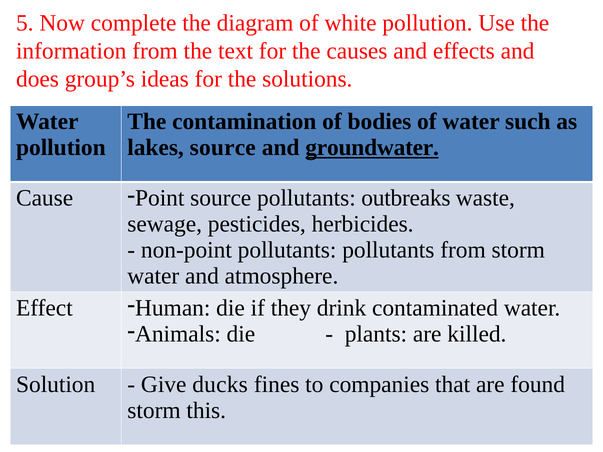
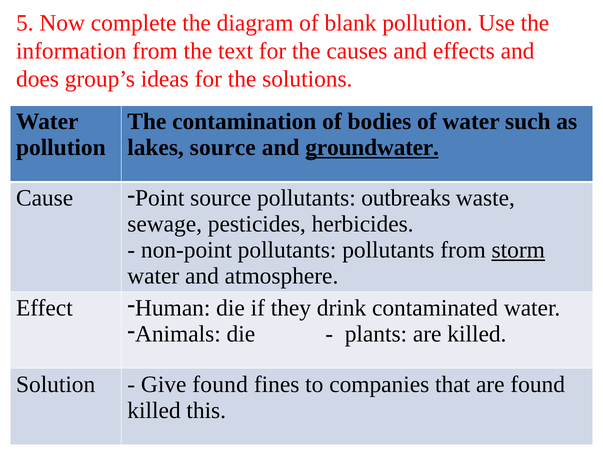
white: white -> blank (351, 23)
storm underline: none -> present (518, 250)
Give ducks: ducks -> found (220, 385)
storm: storm -> killed (154, 411)
